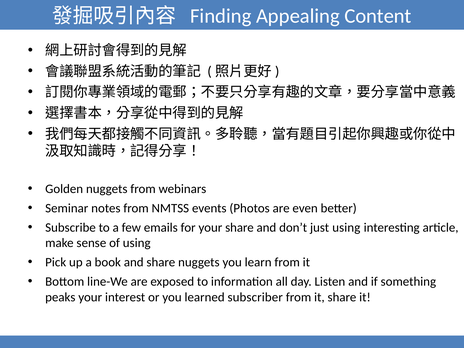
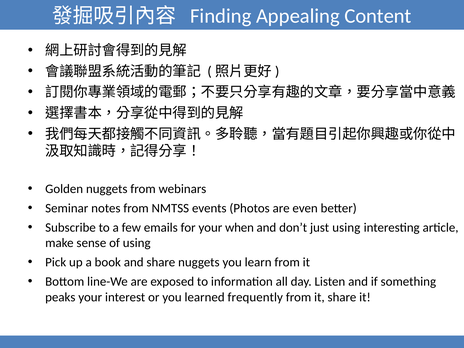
your share: share -> when (239, 228)
subscriber: subscriber -> frequently (255, 297)
